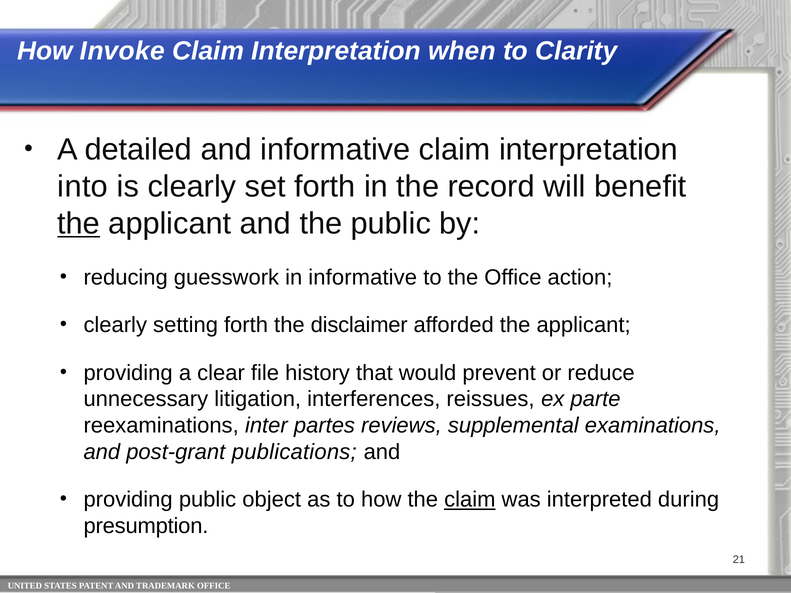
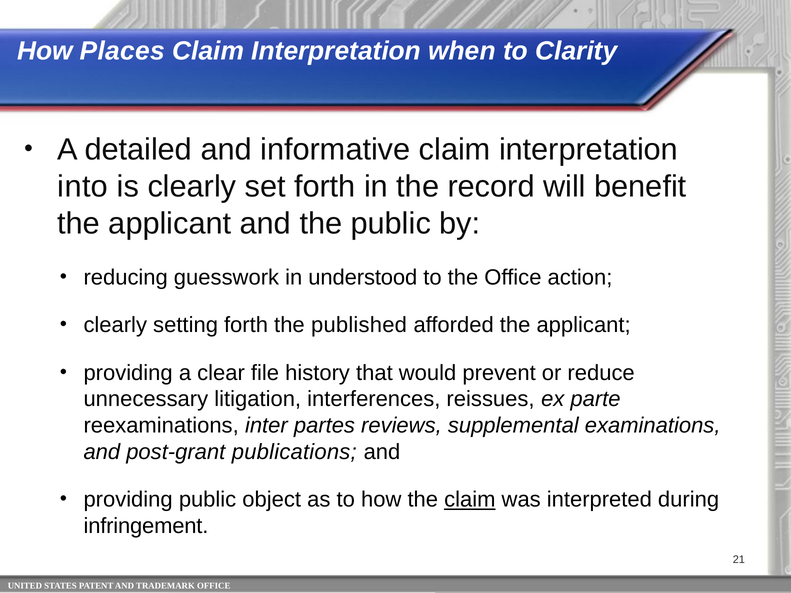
Invoke: Invoke -> Places (122, 51)
the underline: present -> none (79, 224)
in informative: informative -> understood (363, 278)
disclaimer: disclaimer -> published (359, 325)
presumption: presumption -> infringement (146, 526)
